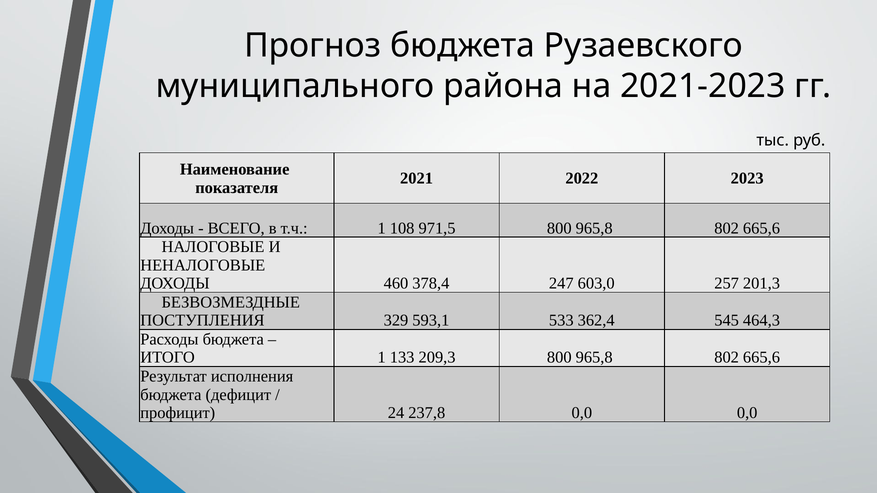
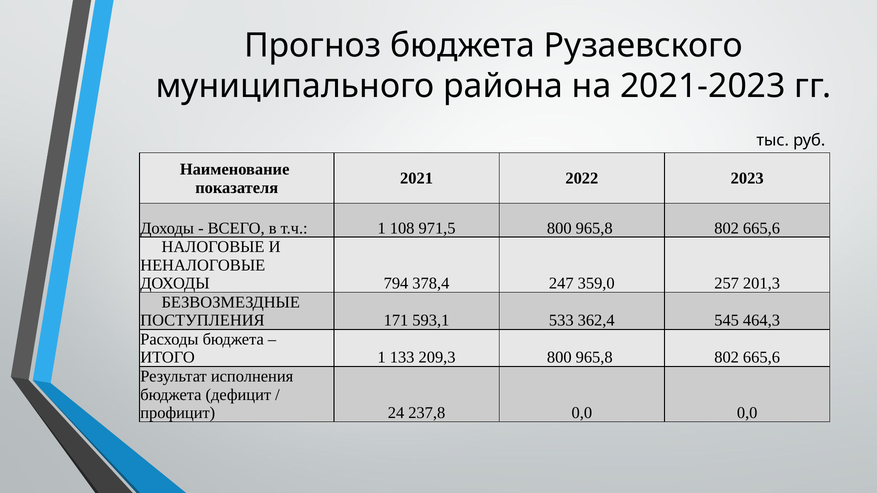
460: 460 -> 794 (396, 284)
603,0: 603,0 -> 359,0 (596, 284)
329: 329 -> 171 (396, 321)
